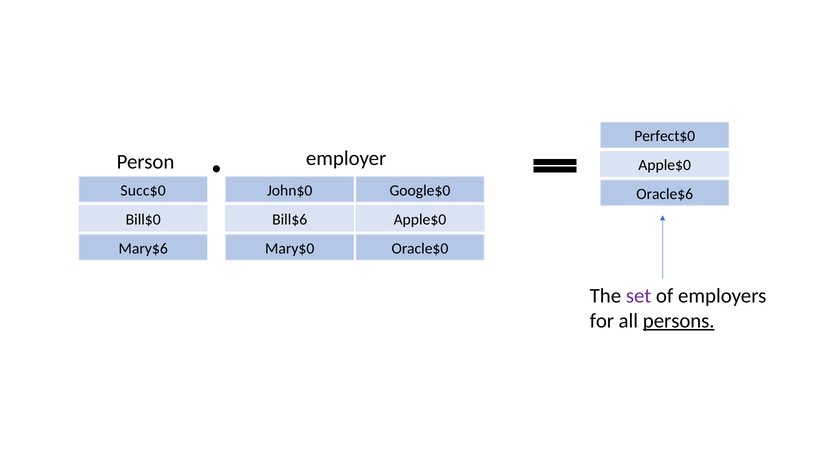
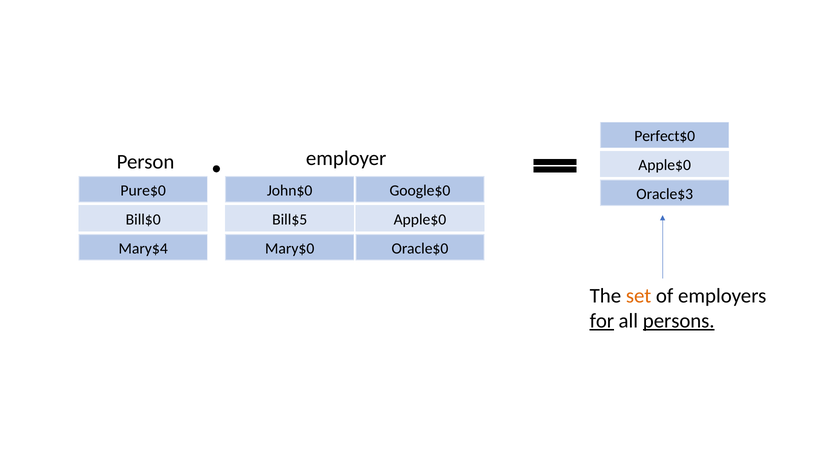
Succ$0: Succ$0 -> Pure$0 (143, 191)
Oracle$6: Oracle$6 -> Oracle$3 (665, 194)
Bill$6: Bill$6 -> Bill$5 (290, 219)
Mary$6: Mary$6 -> Mary$4 (143, 248)
set colour: purple -> orange (639, 296)
for underline: none -> present (602, 321)
